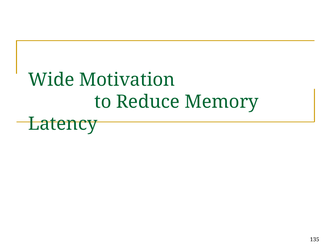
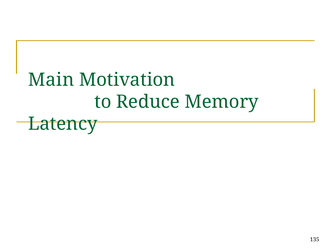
Wide: Wide -> Main (51, 80)
